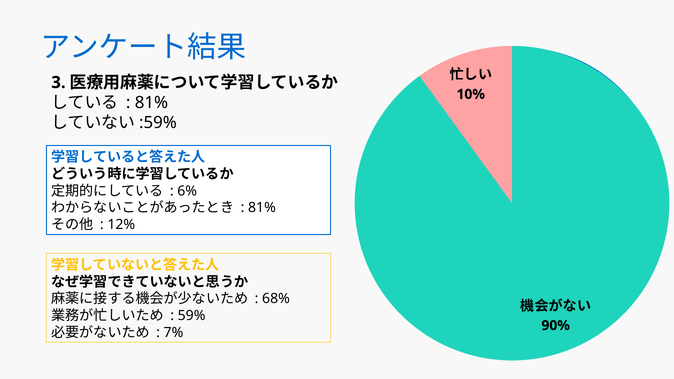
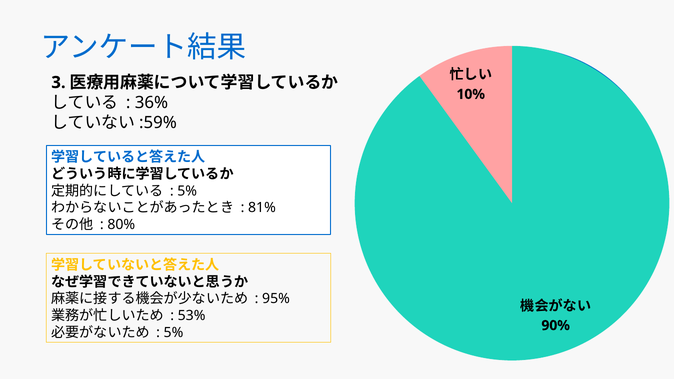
81%: 81% -> 36% (151, 103)
6%: 6% -> 5% (187, 191)
12%: 12% -> 80% (121, 225)
68%: 68% -> 95% (276, 299)
59%: 59% -> 53% (192, 316)
7%: 7% -> 5% (173, 333)
